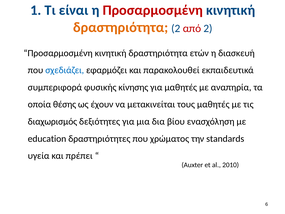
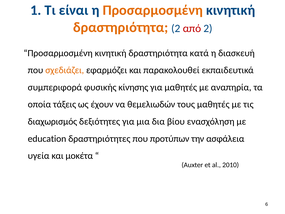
Προσαρμοσμένη colour: red -> orange (153, 10)
ετών: ετών -> κατά (199, 53)
σχεδιάζει colour: blue -> orange (65, 70)
θέσης: θέσης -> τάξεις (65, 104)
μετακινείται: μετακινείται -> θεμελιωδών (151, 104)
χρώματος: χρώματος -> προτύπων (170, 139)
standards: standards -> ασφάλεια (225, 139)
πρέπει: πρέπει -> μοκέτα (79, 156)
